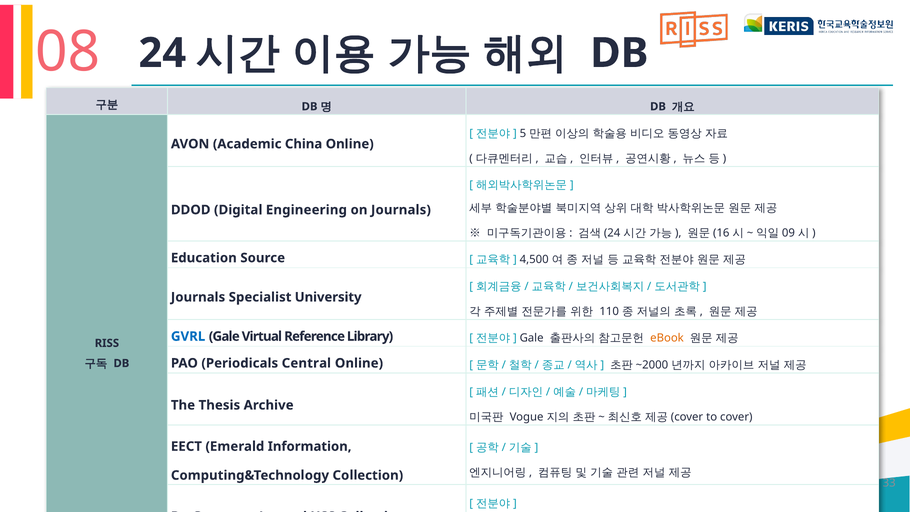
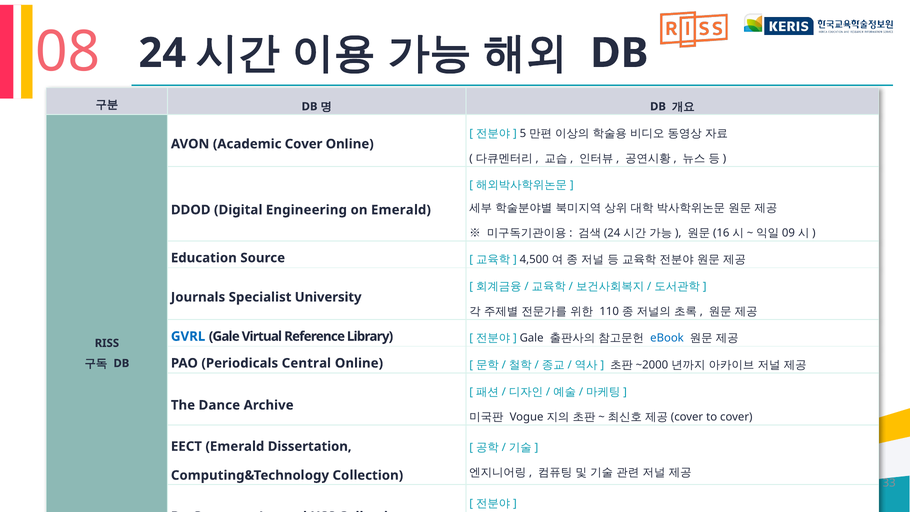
Academic China: China -> Cover (304, 144)
on Journals: Journals -> Emerald (401, 210)
eBook colour: orange -> blue (667, 338)
The Thesis: Thesis -> Dance (219, 405)
Information: Information -> Dissertation (310, 446)
